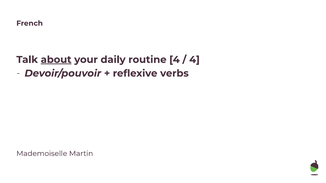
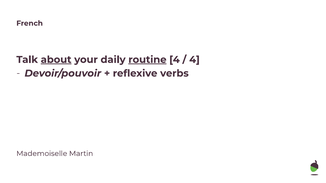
routine underline: none -> present (147, 60)
